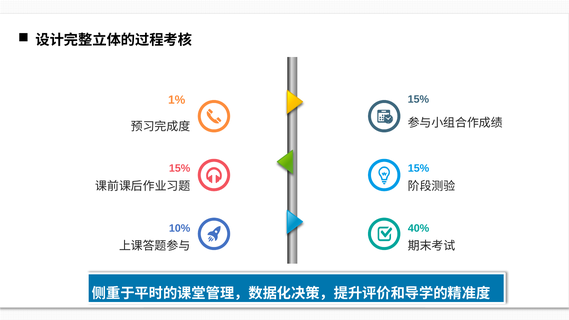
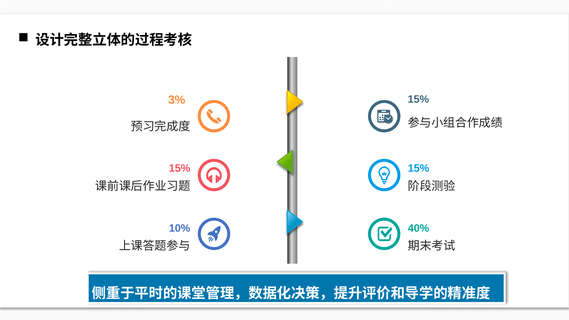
1%: 1% -> 3% (177, 100)
